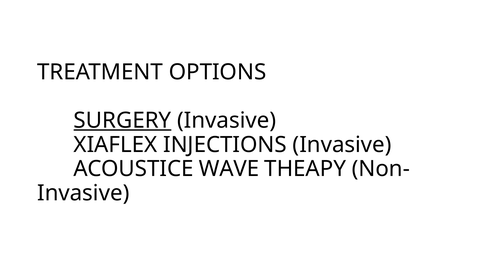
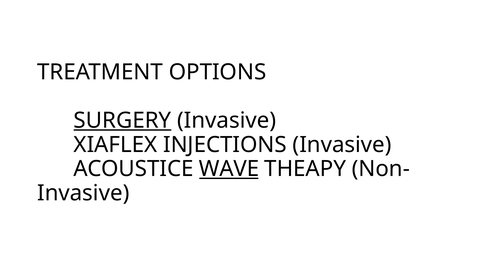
WAVE underline: none -> present (229, 169)
